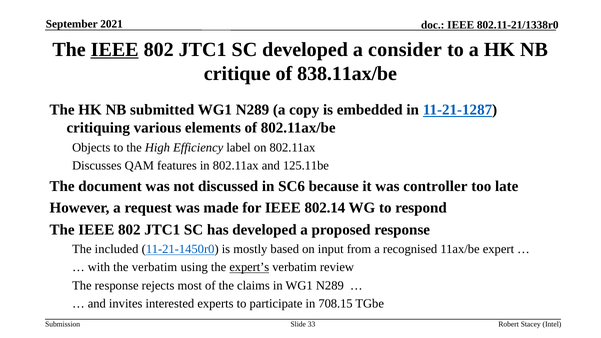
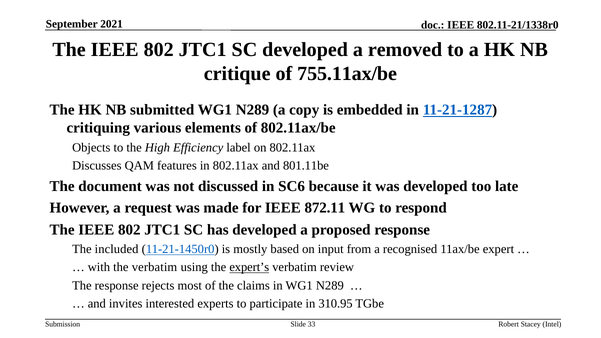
IEEE underline: present -> none (115, 49)
consider: consider -> removed (405, 49)
838.11ax/be: 838.11ax/be -> 755.11ax/be (347, 73)
125.11be: 125.11be -> 801.11be (306, 166)
was controller: controller -> developed (435, 186)
802.14: 802.14 -> 872.11 (325, 208)
708.15: 708.15 -> 310.95 (336, 304)
